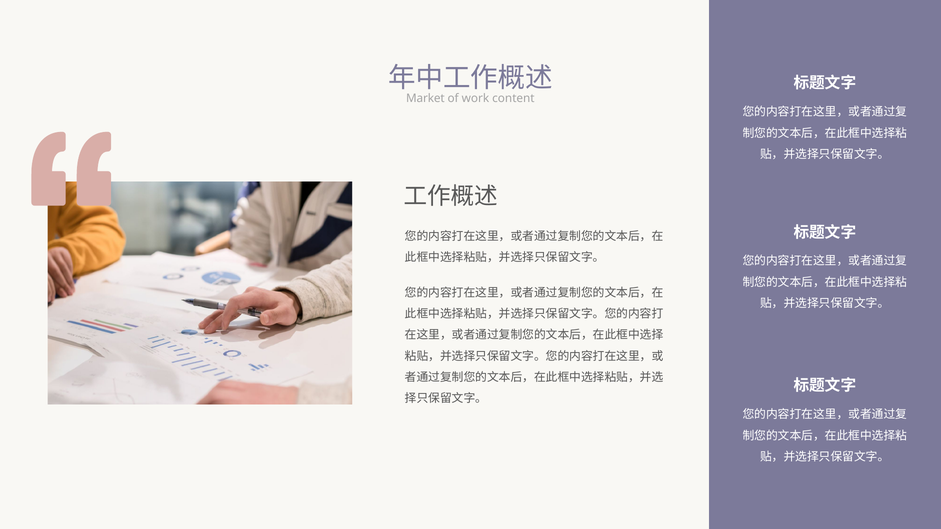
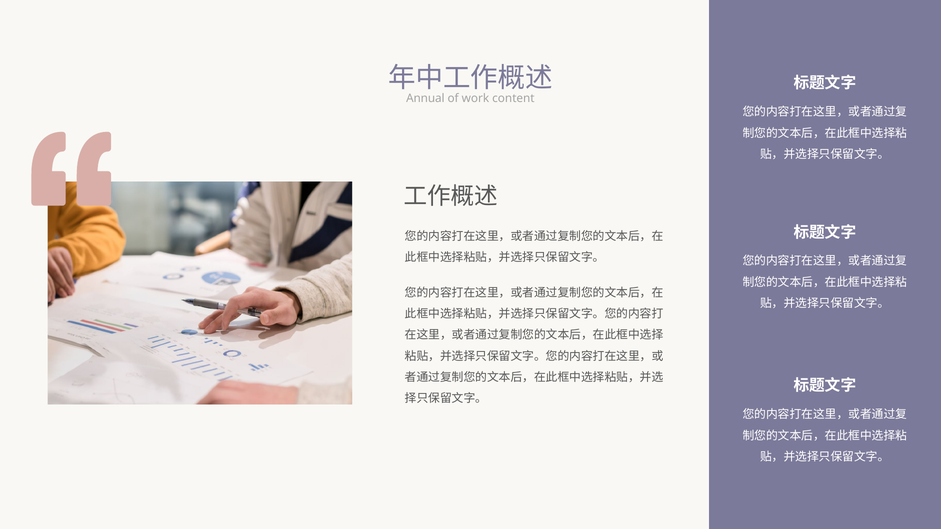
Market: Market -> Annual (425, 98)
